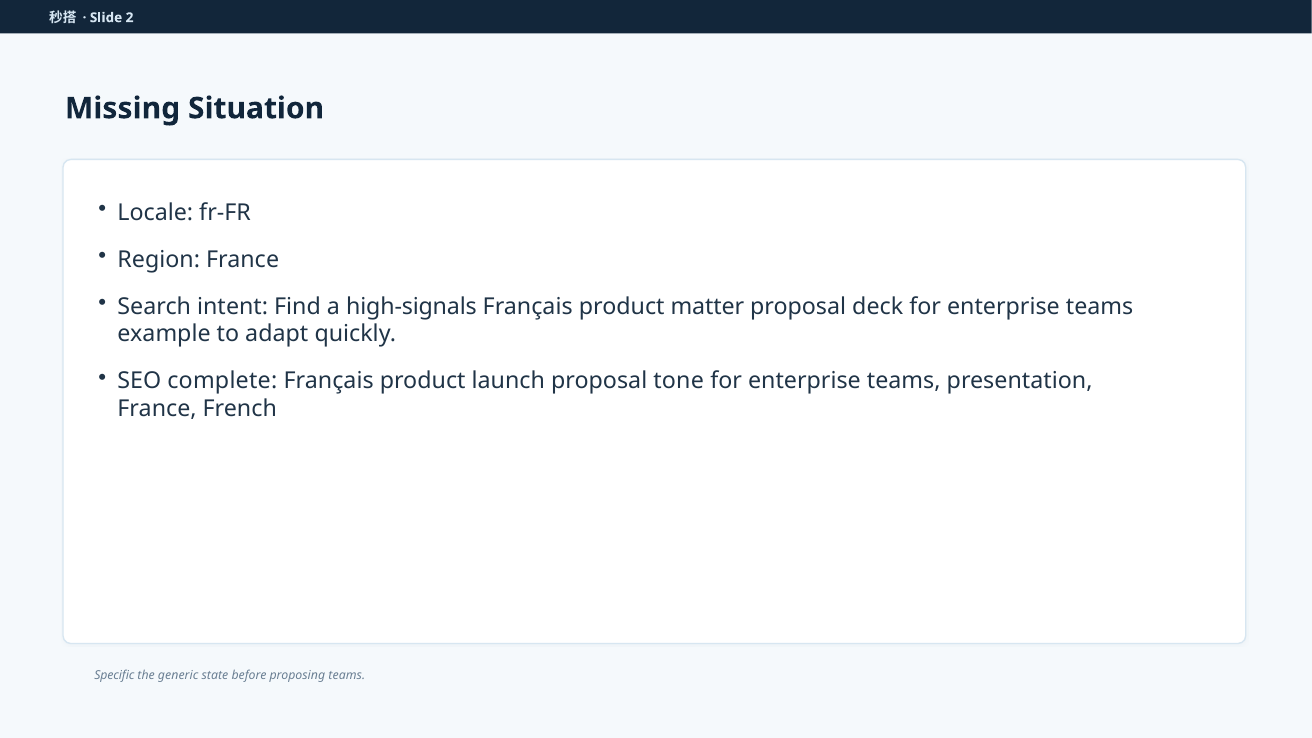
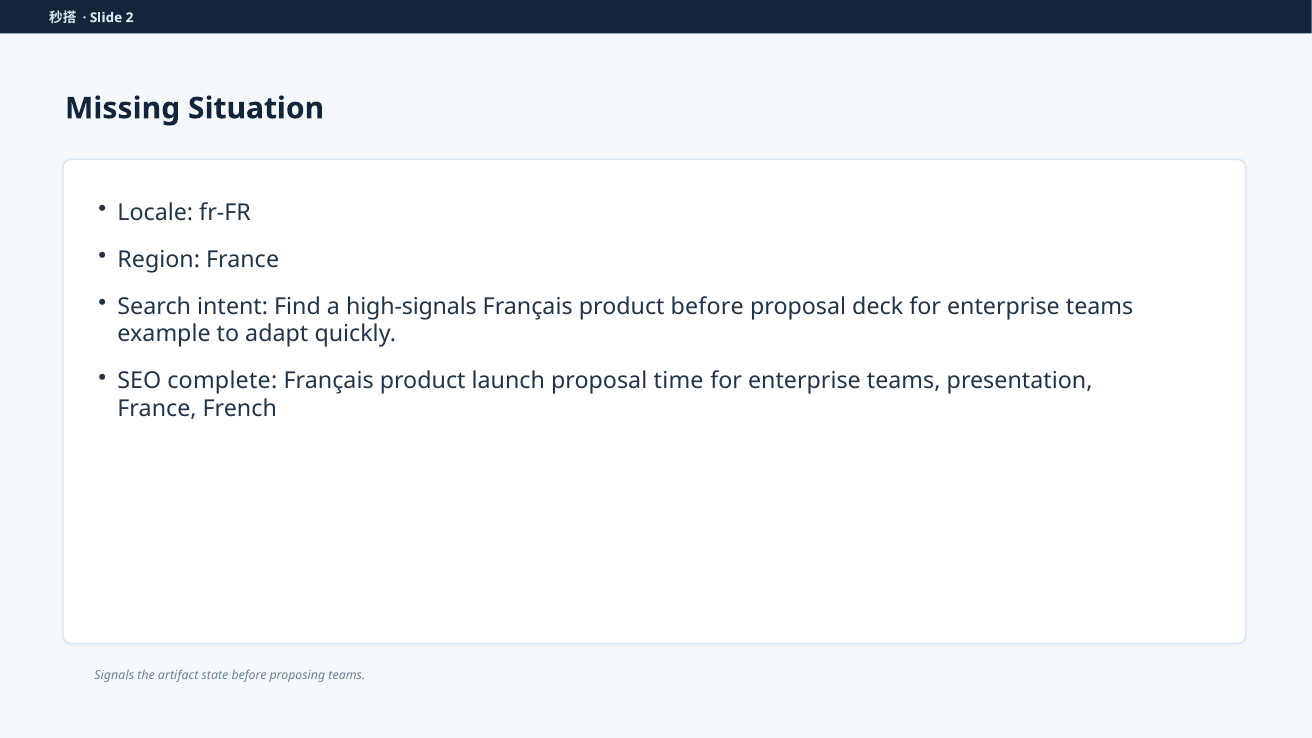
product matter: matter -> before (707, 306)
tone: tone -> time (679, 381)
Specific: Specific -> Signals (114, 676)
generic: generic -> artifact (178, 676)
